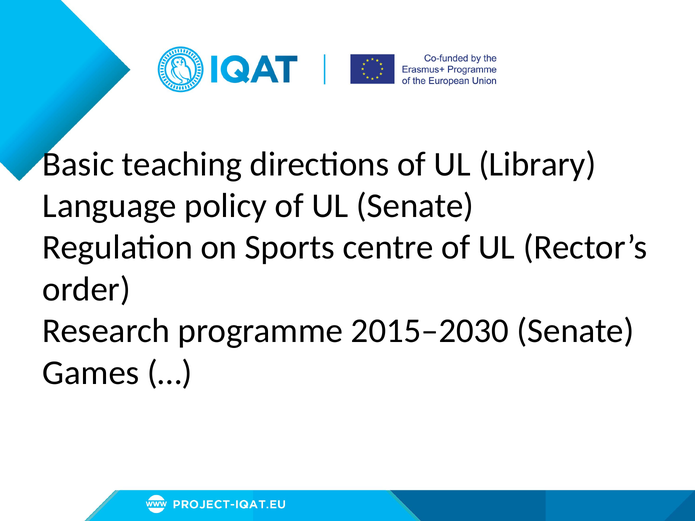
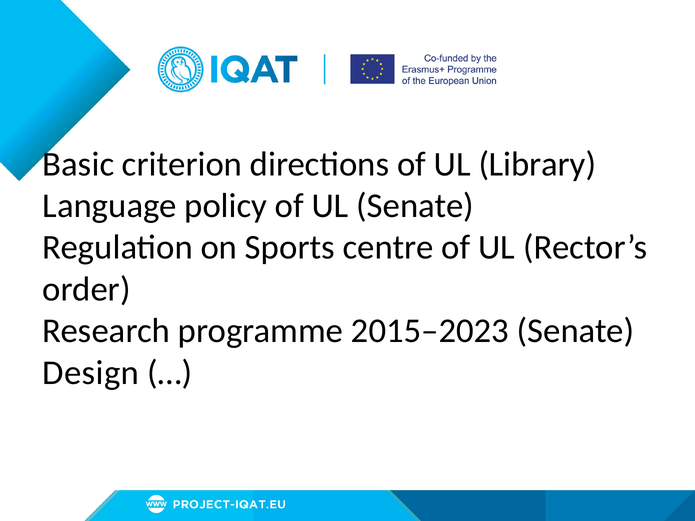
teaching: teaching -> criterion (182, 164)
2015–2030: 2015–2030 -> 2015–2023 (430, 331)
Games: Games -> Design (91, 373)
